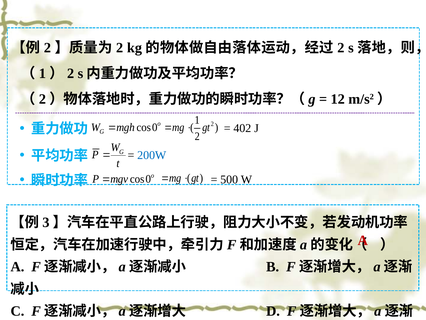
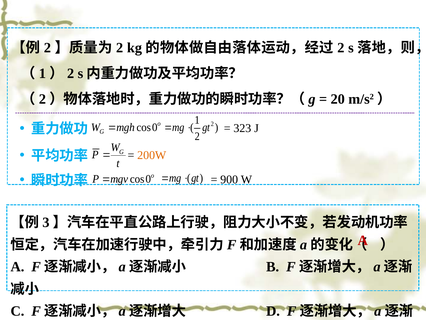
12: 12 -> 20 (338, 99)
402: 402 -> 323 (242, 128)
200W colour: blue -> orange (152, 155)
500: 500 -> 900 (229, 179)
